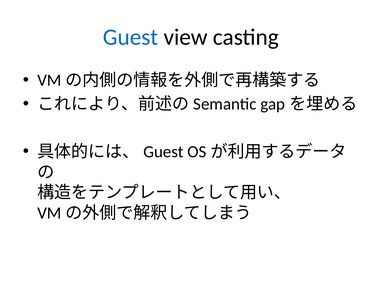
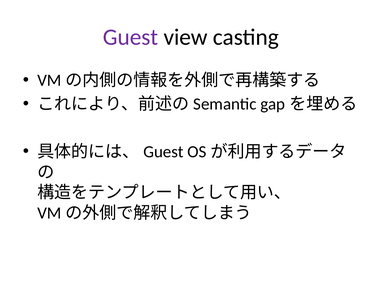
Guest colour: blue -> purple (131, 37)
